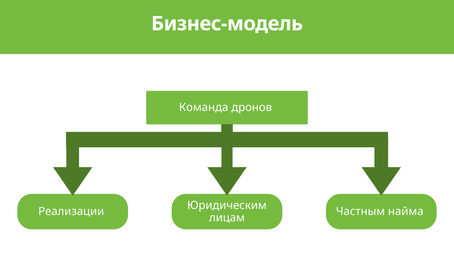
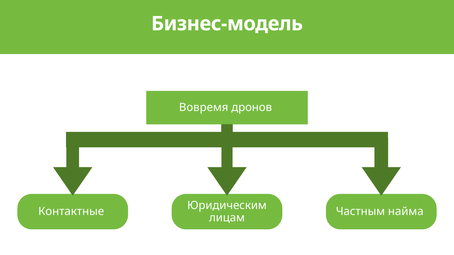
Команда: Команда -> Вовремя (204, 108)
Реализации: Реализации -> Контактные (71, 212)
